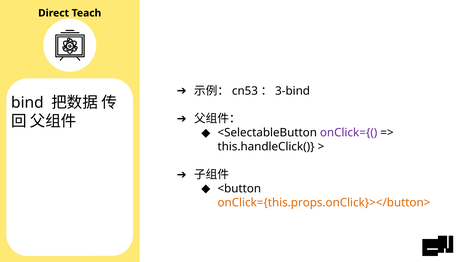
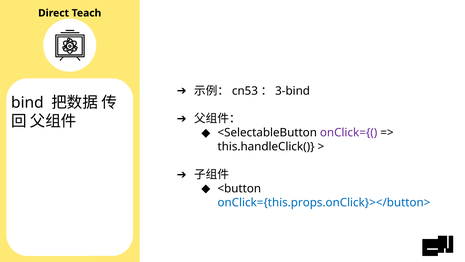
onClick={this.props.onClick}></button> colour: orange -> blue (324, 202)
